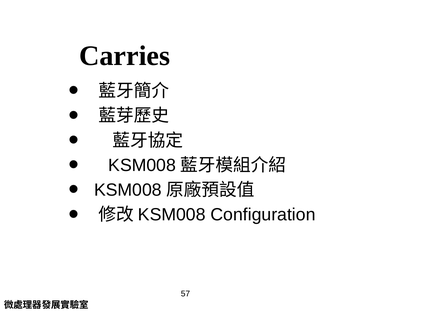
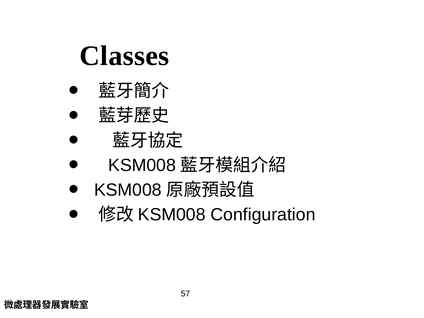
Carries: Carries -> Classes (124, 56)
